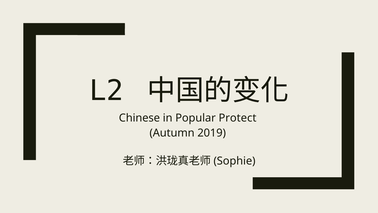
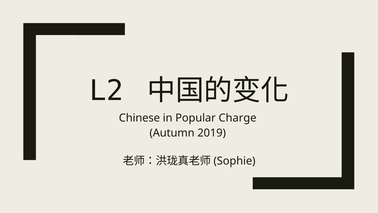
Protect: Protect -> Charge (238, 118)
